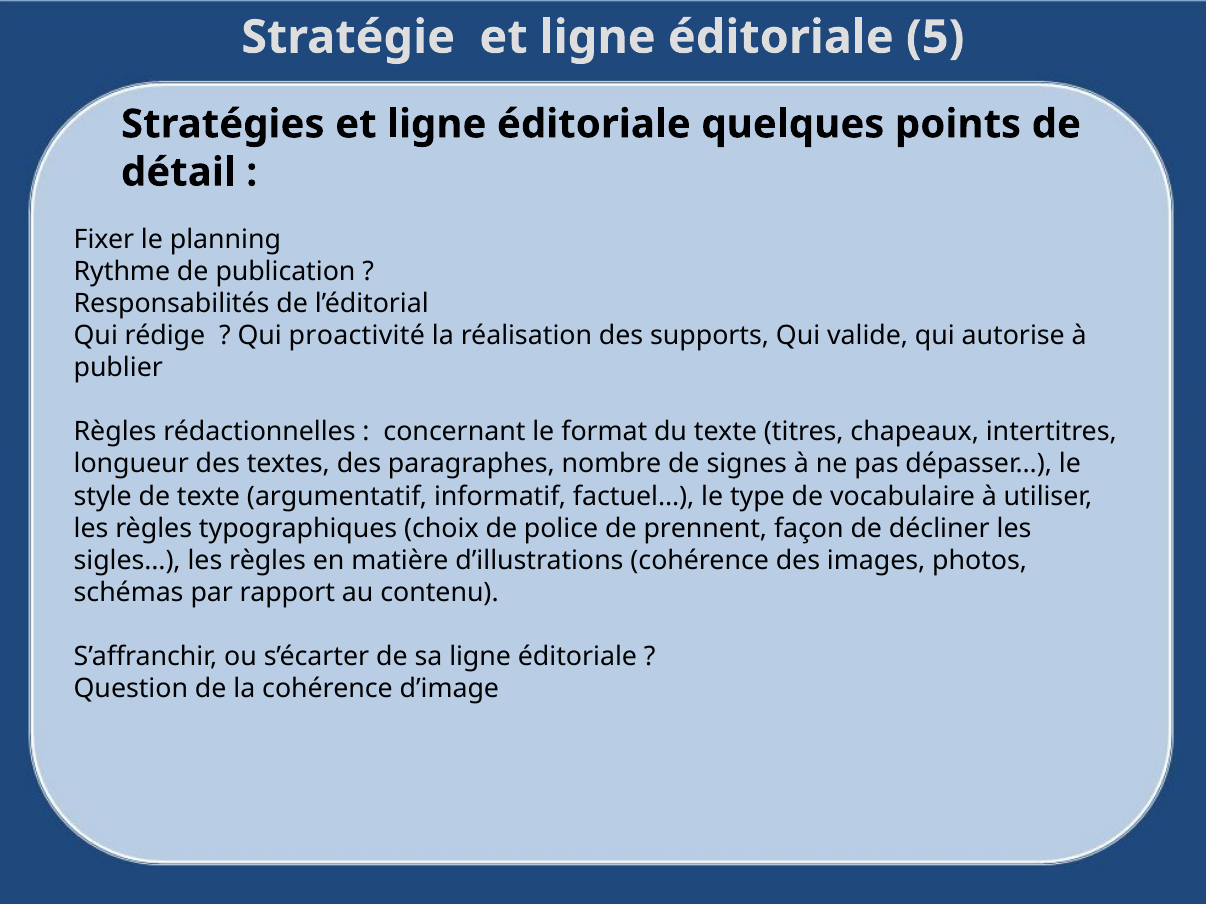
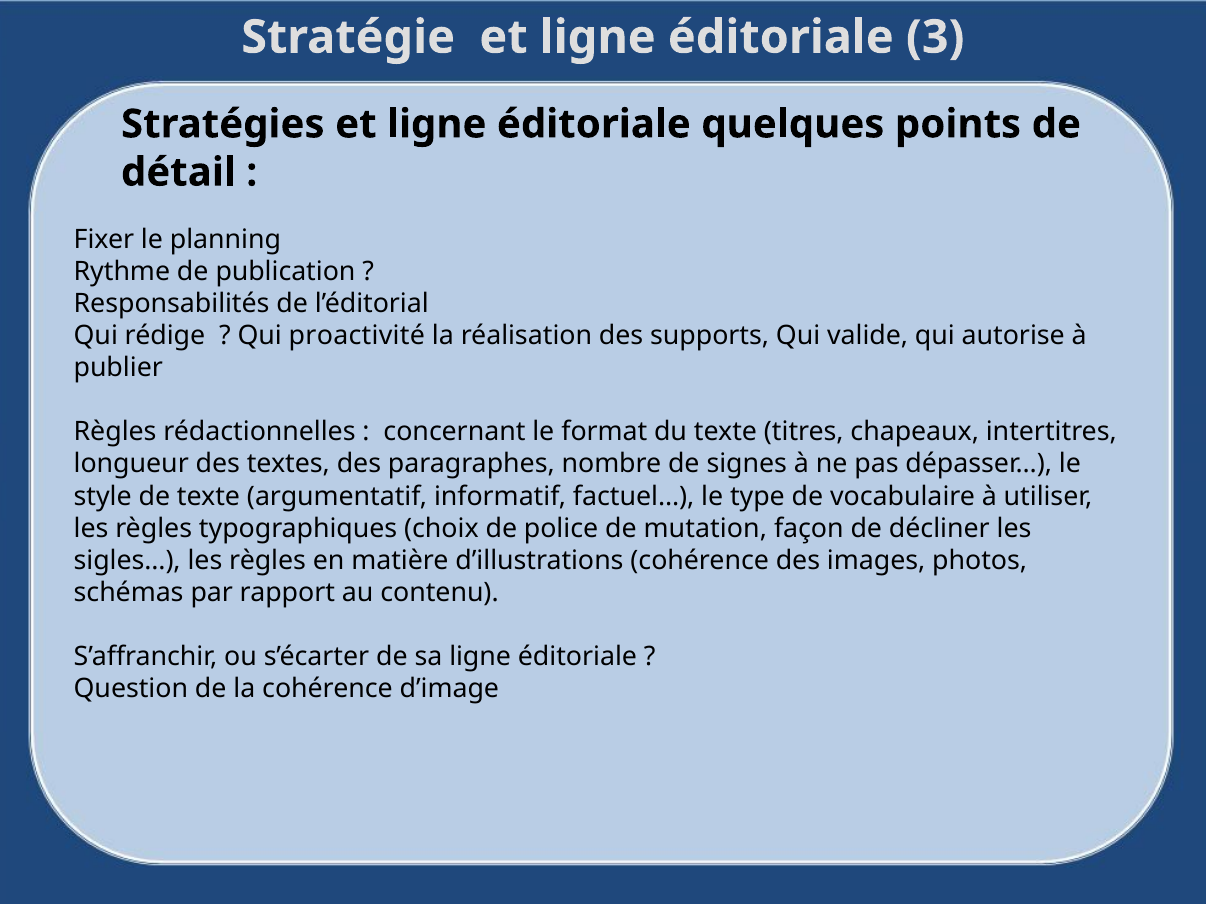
5: 5 -> 3 (935, 37)
prennent: prennent -> mutation (705, 529)
